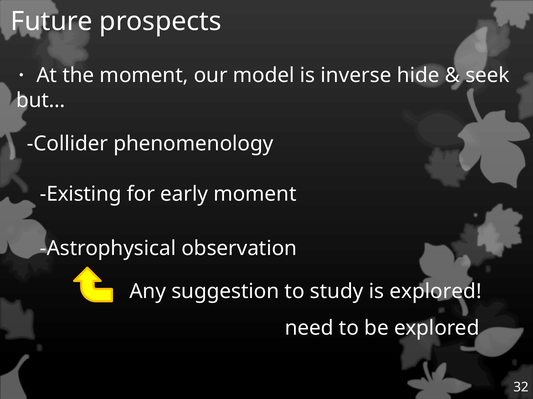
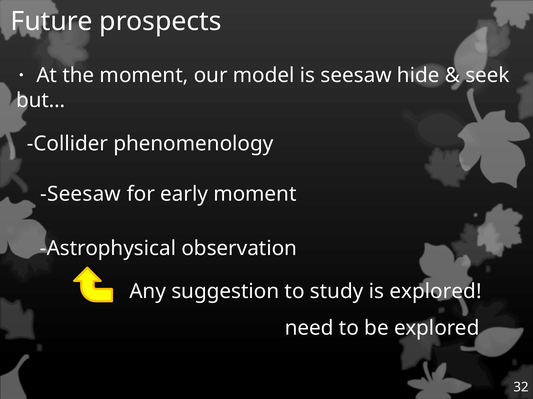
is inverse: inverse -> seesaw (356, 75)
Existing: Existing -> Seesaw (81, 194)
